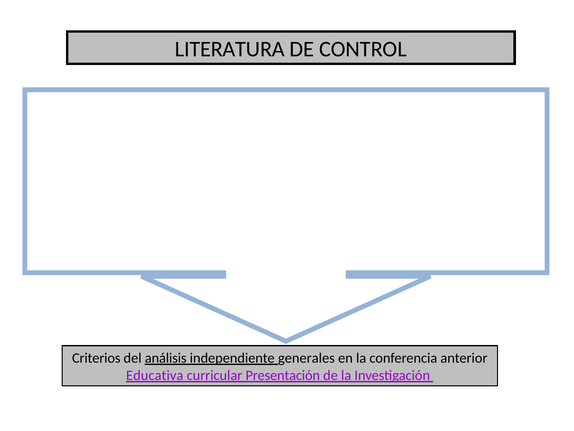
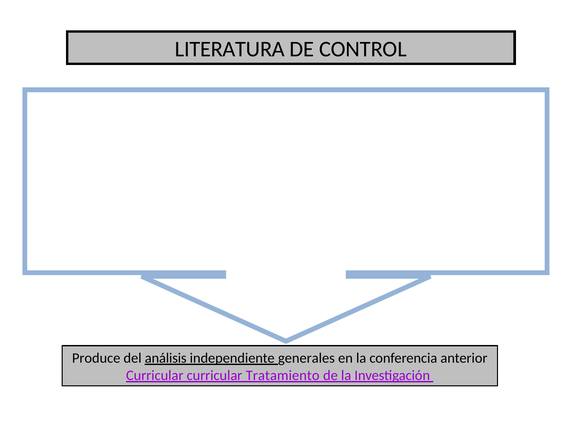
Criterios: Criterios -> Produce (96, 358)
Educativa: Educativa -> Curricular (155, 375)
Presentación: Presentación -> Tratamiento (283, 375)
